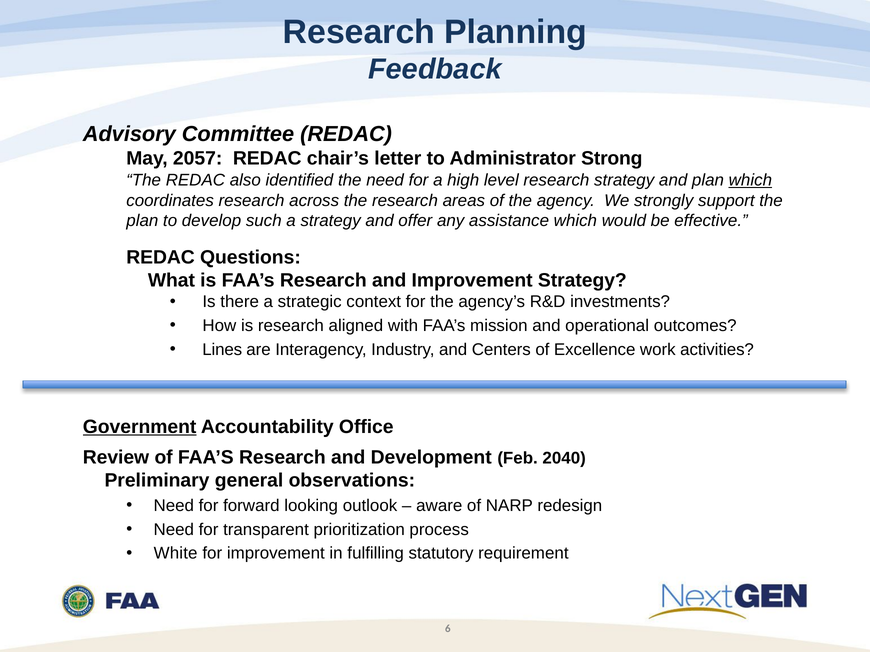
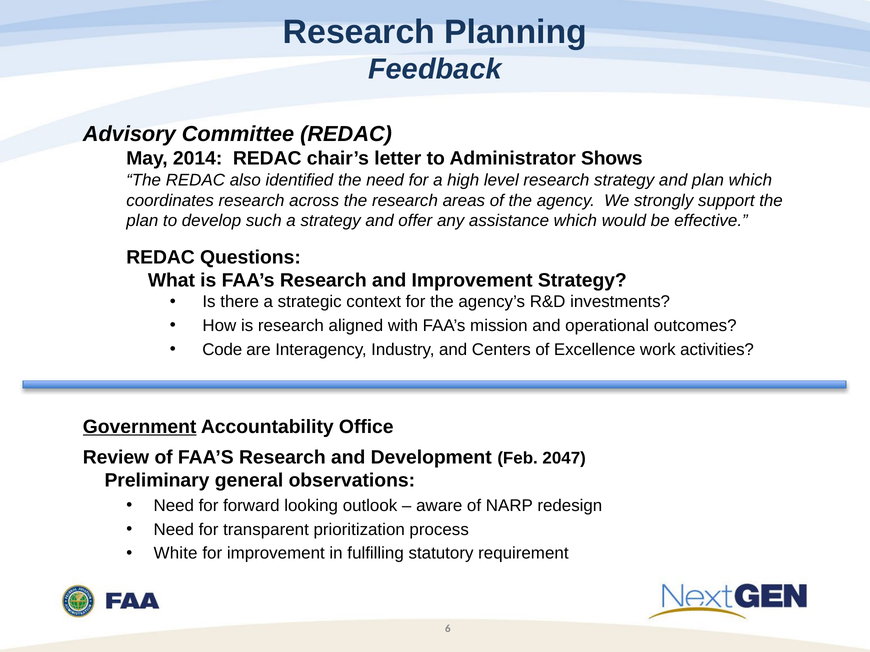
2057: 2057 -> 2014 (198, 159)
Strong: Strong -> Shows (612, 159)
which underline: present -> none (750, 180)
Lines: Lines -> Code (222, 350)
2040: 2040 -> 2047 (564, 458)
